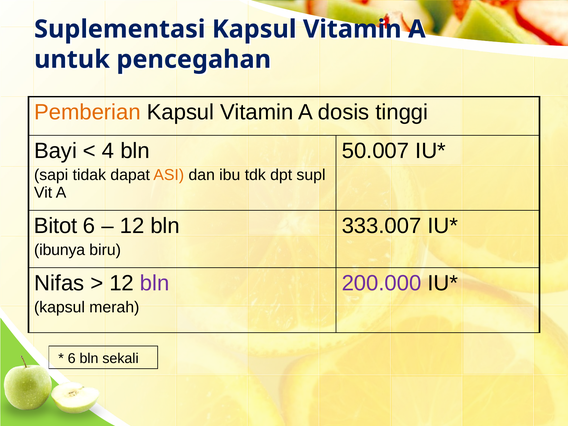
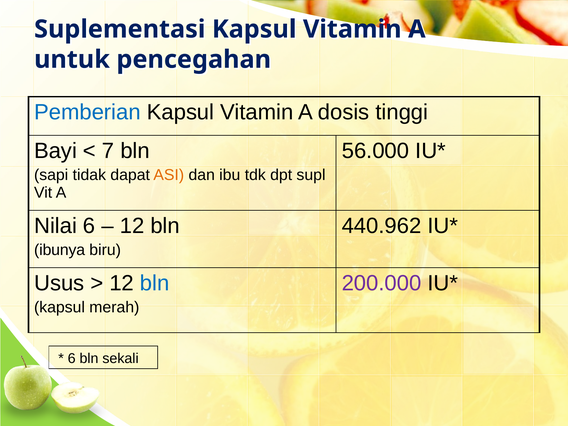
Pemberian colour: orange -> blue (87, 112)
4: 4 -> 7 (108, 151)
50.007: 50.007 -> 56.000 (375, 151)
Bitot: Bitot -> Nilai (56, 226)
333.007: 333.007 -> 440.962 (382, 226)
Nifas: Nifas -> Usus (59, 283)
bln colour: purple -> blue (155, 283)
